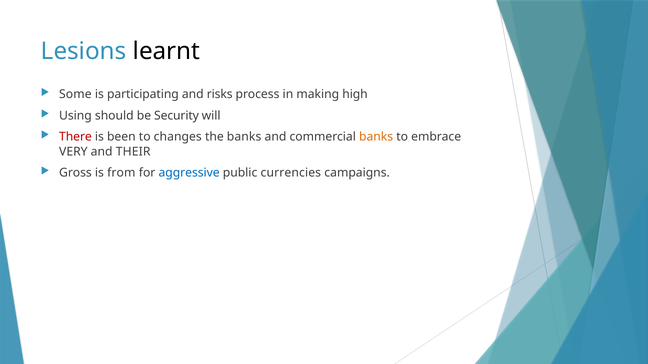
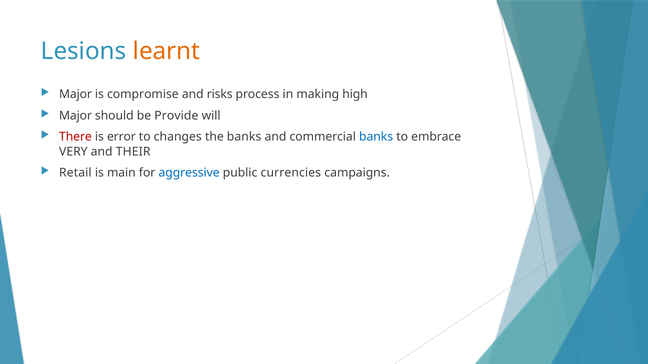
learnt colour: black -> orange (166, 51)
Some: Some -> Major (75, 95)
participating: participating -> compromise (143, 95)
Using: Using -> Major (75, 116)
Security: Security -> Provide (176, 116)
been: been -> error (121, 137)
banks colour: orange -> blue (376, 137)
Gross: Gross -> Retail (75, 173)
from: from -> main (121, 173)
